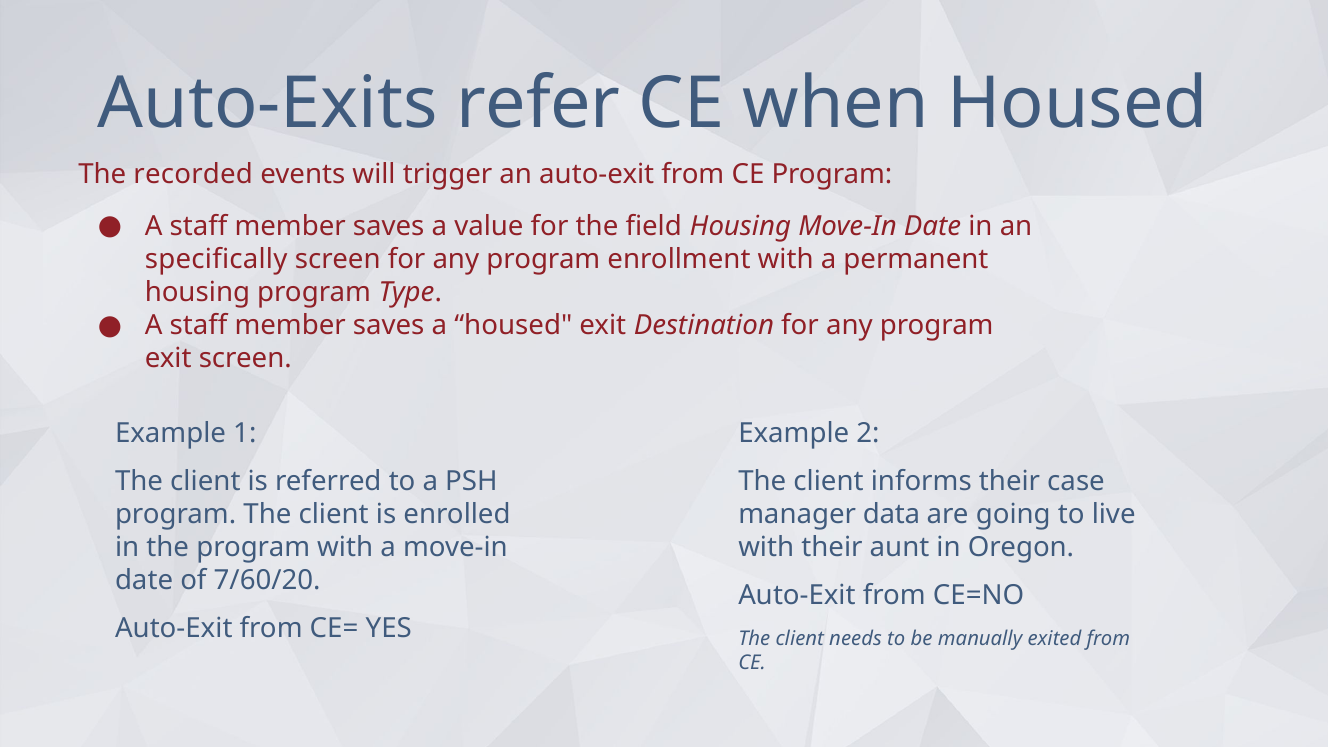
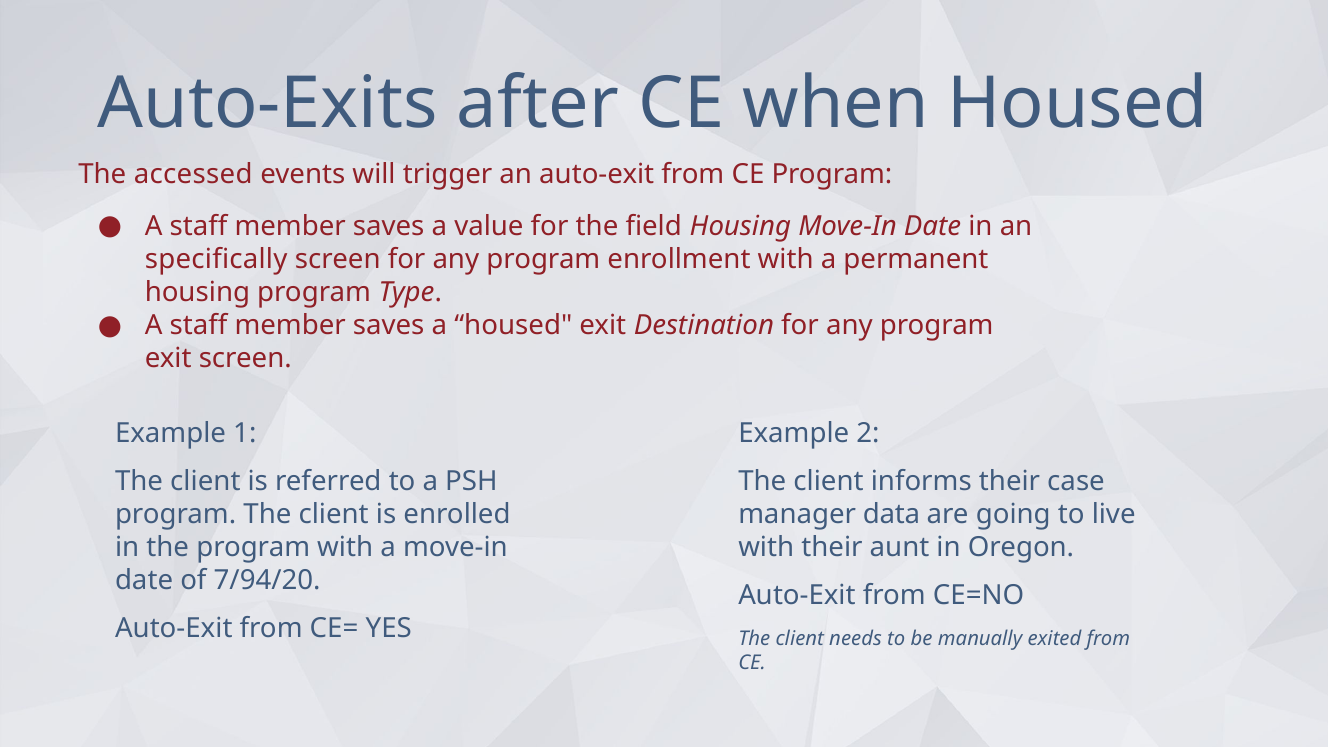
refer: refer -> after (538, 104)
recorded: recorded -> accessed (193, 174)
7/60/20: 7/60/20 -> 7/94/20 (267, 581)
